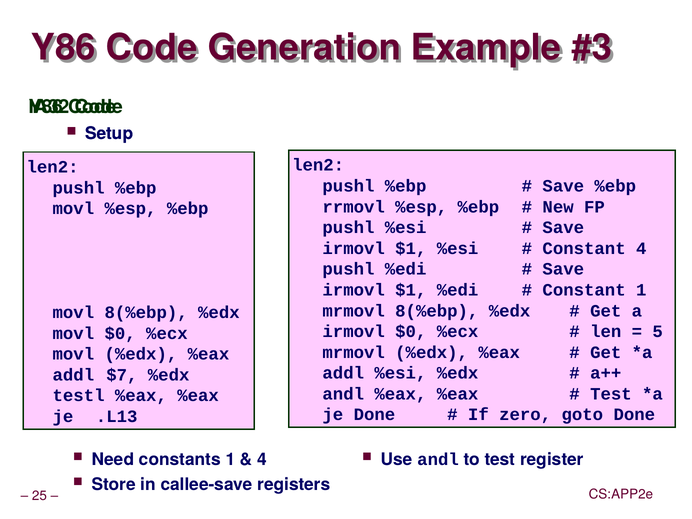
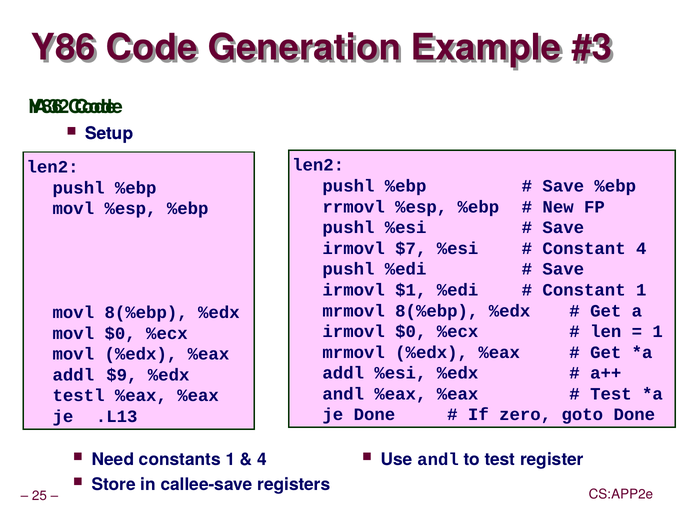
$1: $1 -> $7 (411, 248)
5: 5 -> 1 (658, 331)
$7: $7 -> $9 (122, 375)
